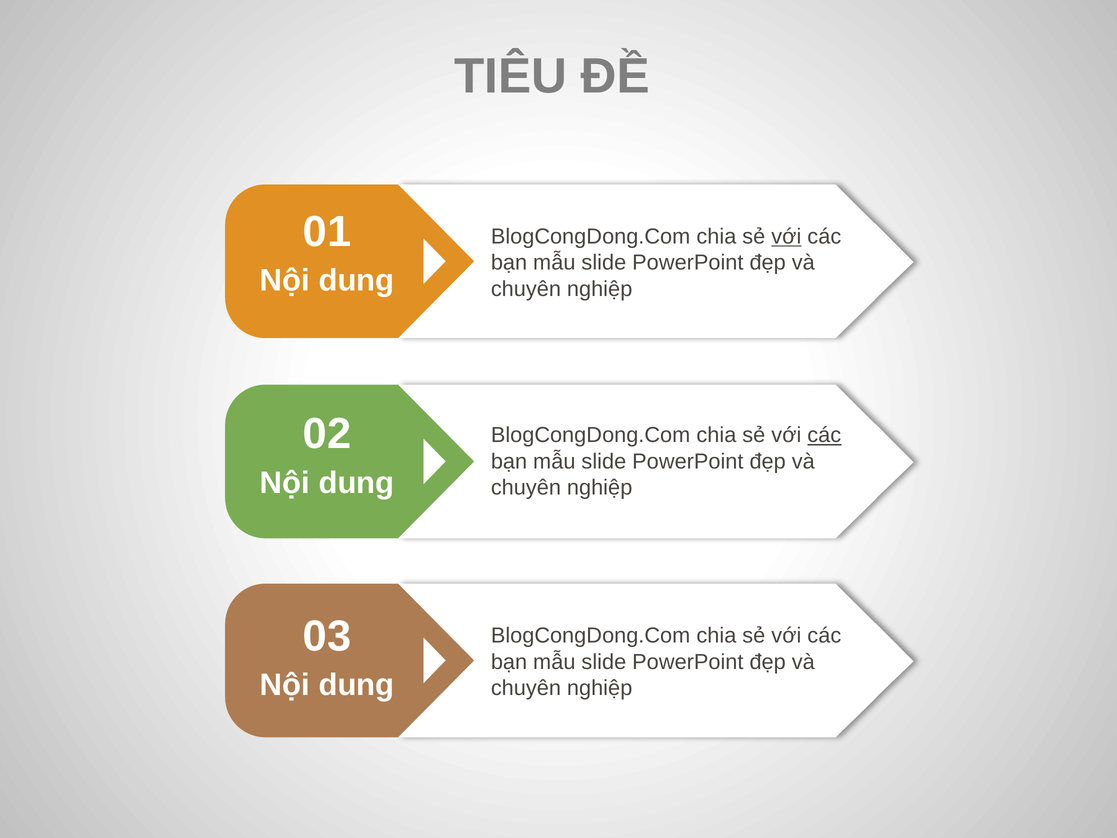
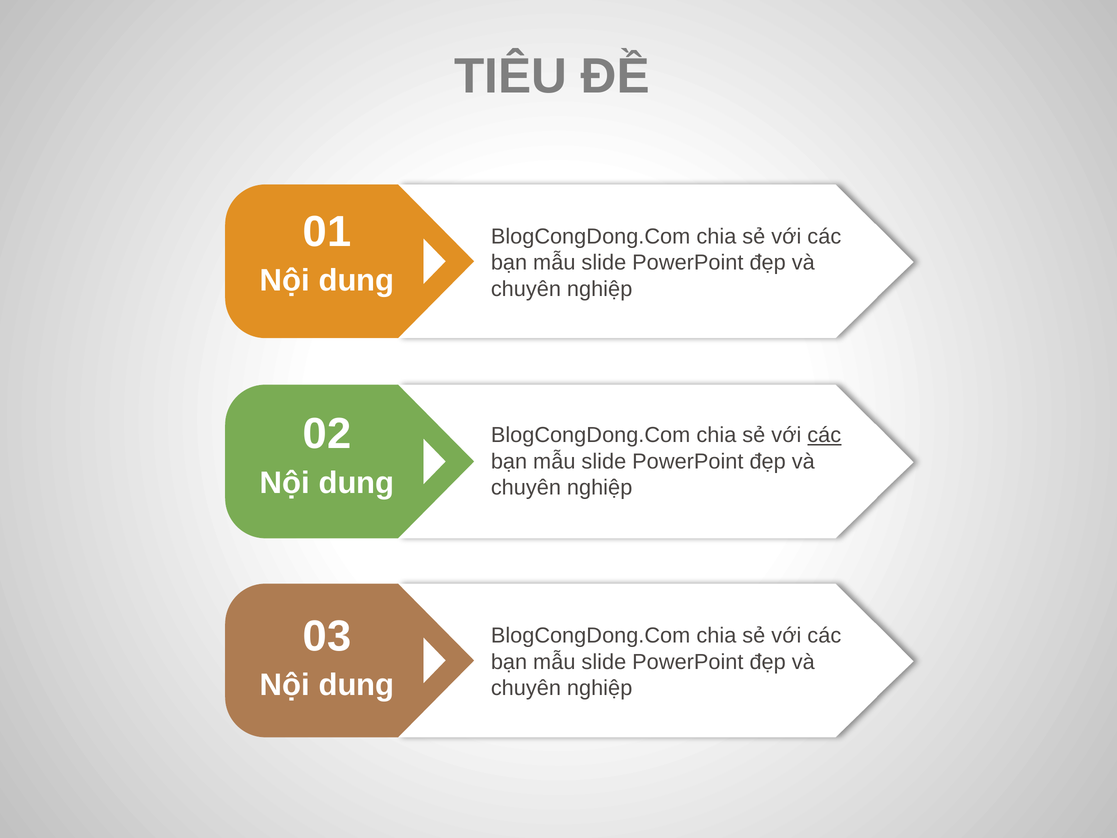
với underline: present -> none (786, 237)
